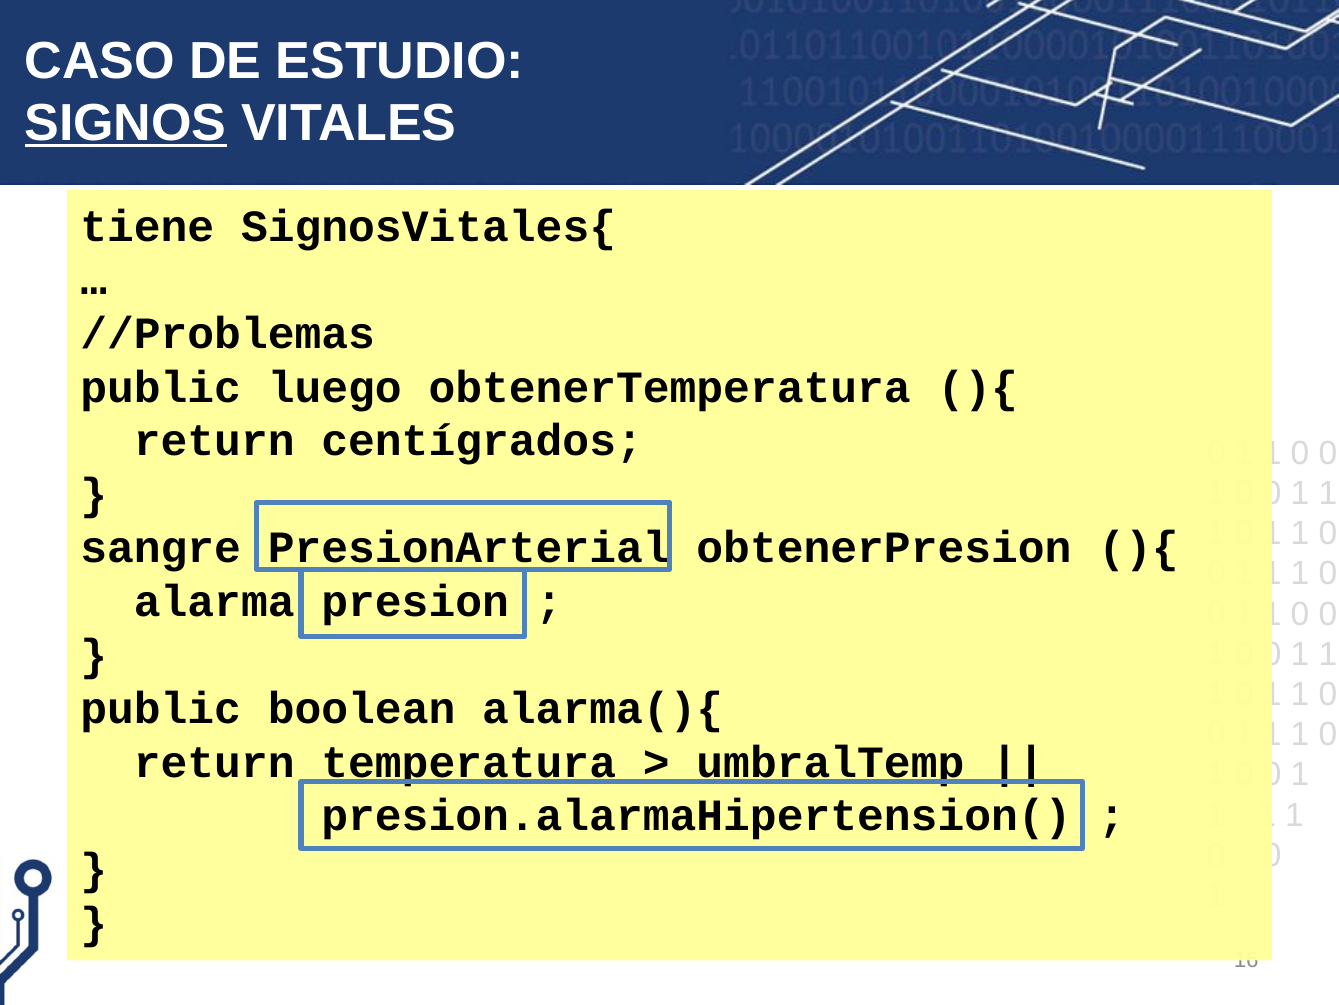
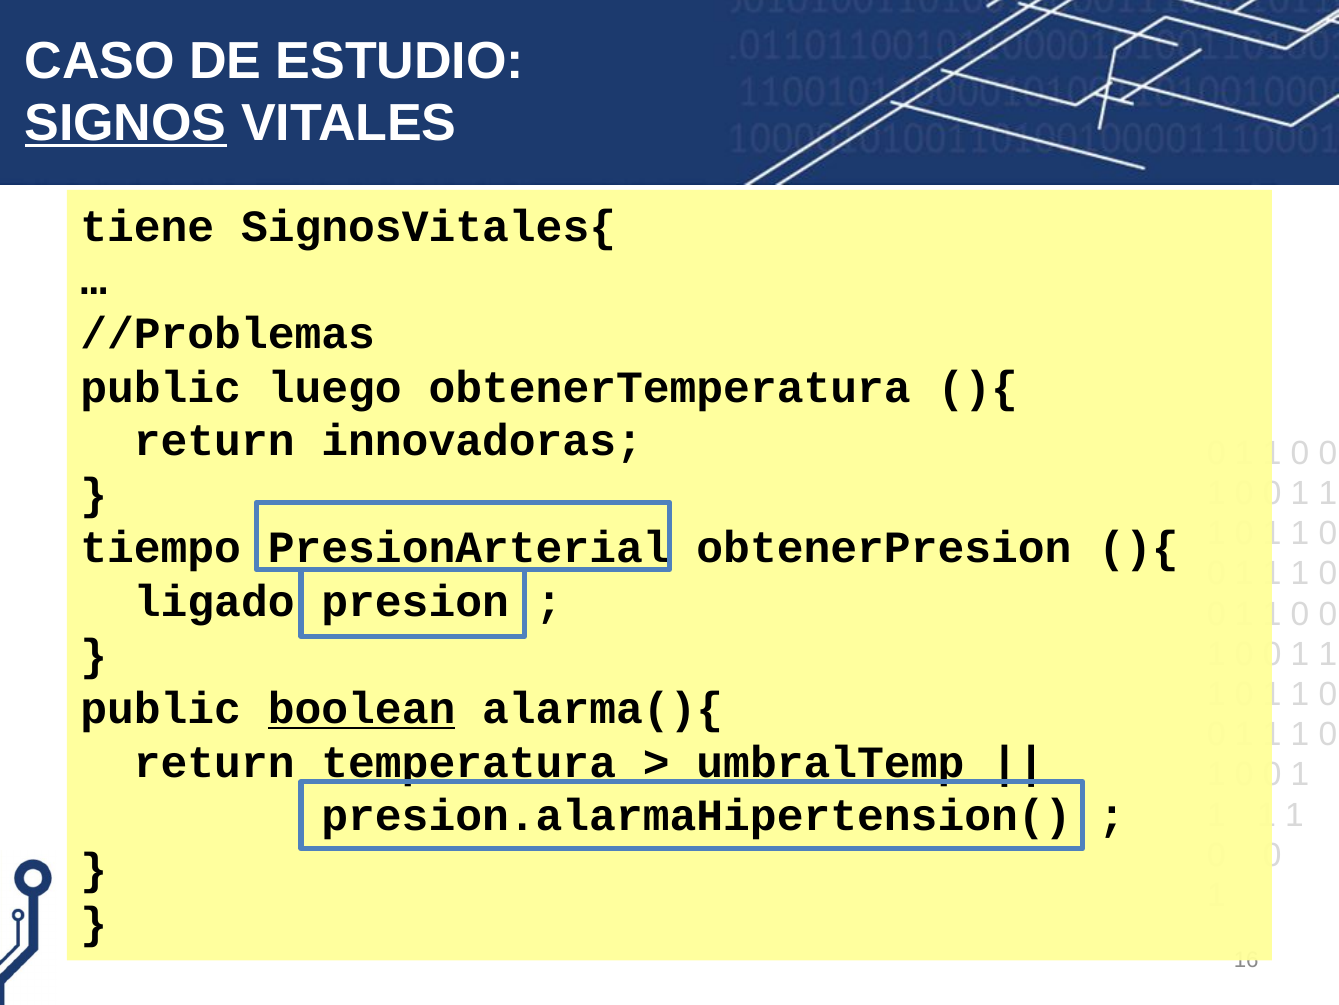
centígrados: centígrados -> innovadoras (482, 441)
sangre: sangre -> tiempo (161, 548)
alarma: alarma -> ligado (214, 601)
boolean underline: none -> present (362, 708)
